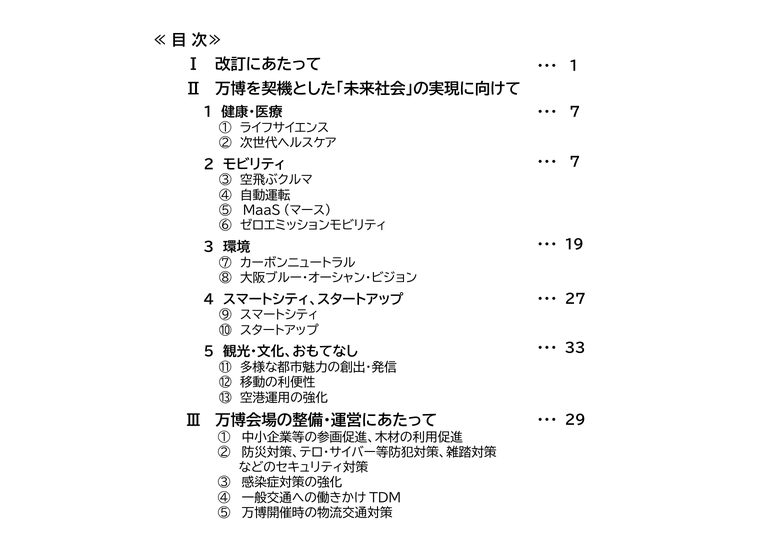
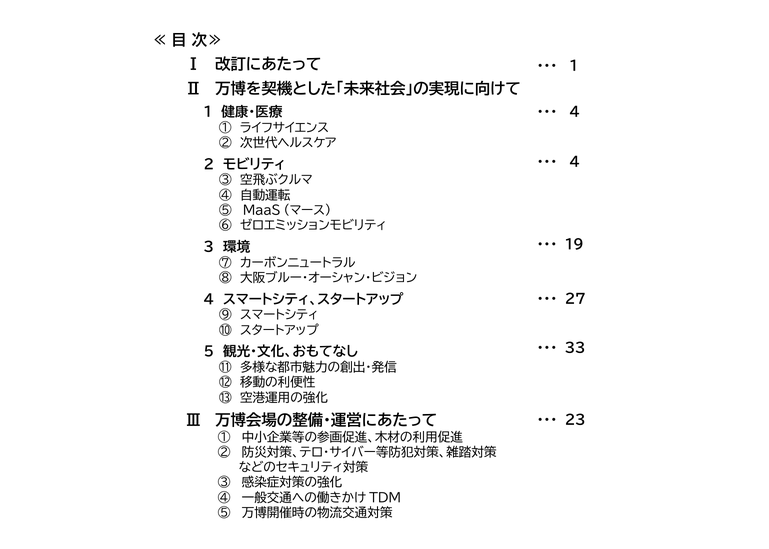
7: 7 -> 4 (575, 112)
7: 7 -> 4 (575, 162)
29: 29 -> 23 (575, 420)
